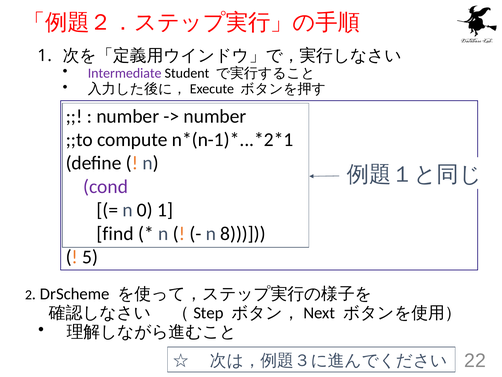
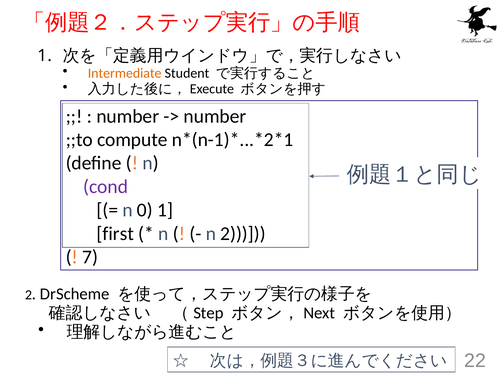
Intermediate colour: purple -> orange (125, 73)
find: find -> first (115, 233)
n 8: 8 -> 2 (243, 233)
5: 5 -> 7 (90, 257)
